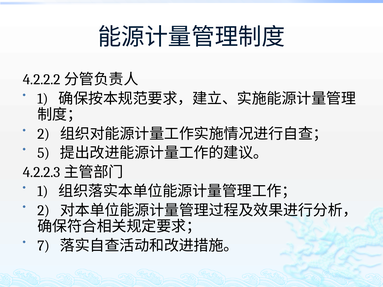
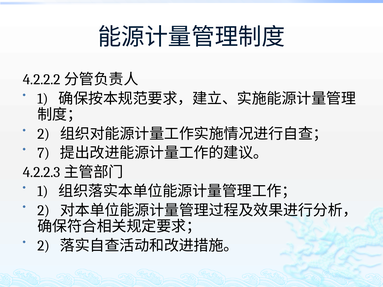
5: 5 -> 7 (44, 153)
7: 7 -> 2 (44, 246)
